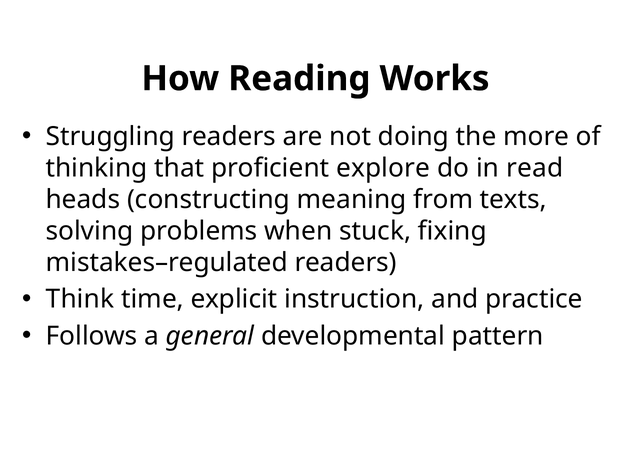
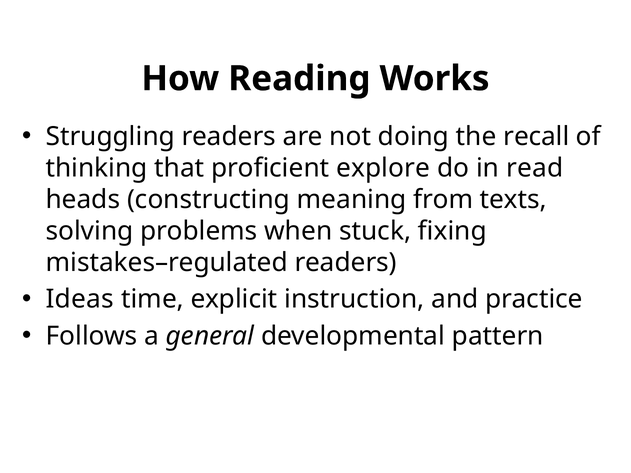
more: more -> recall (536, 136)
Think: Think -> Ideas (80, 299)
